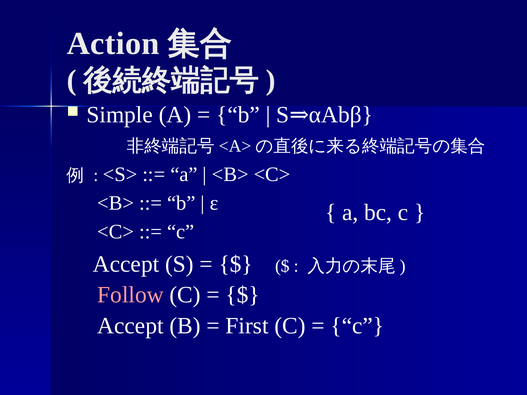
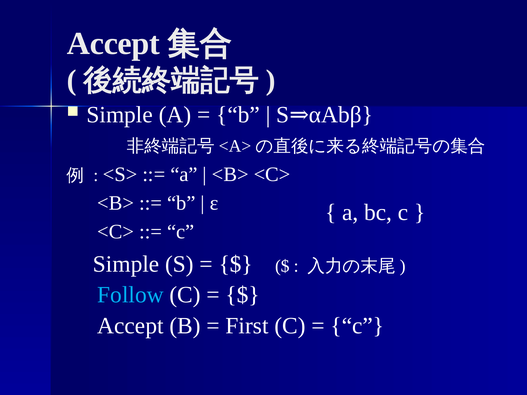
Action: Action -> Accept (113, 44)
Accept: Accept -> Simple (126, 264)
Follow colour: pink -> light blue (130, 295)
